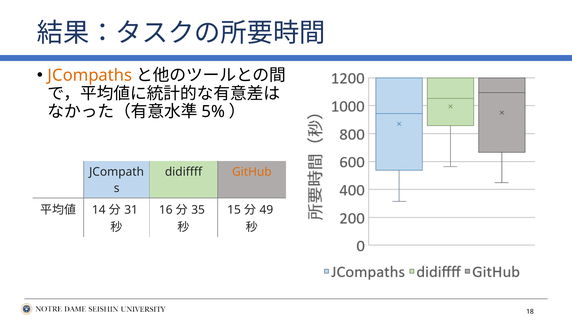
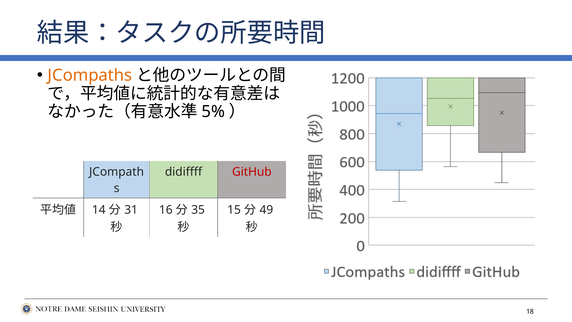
GitHub colour: orange -> red (252, 172)
